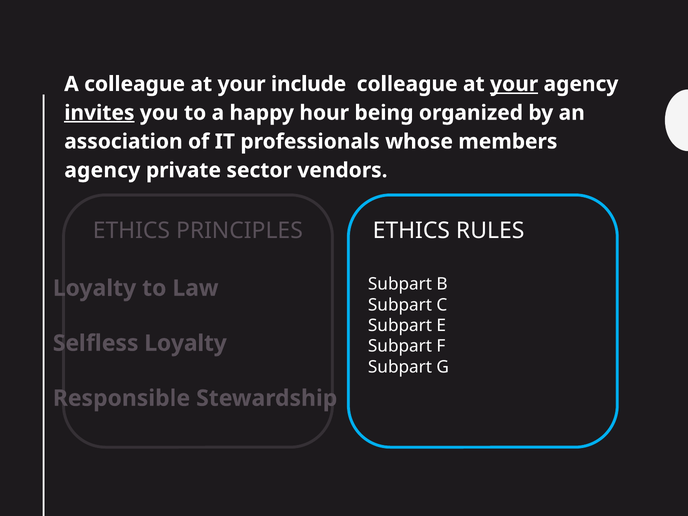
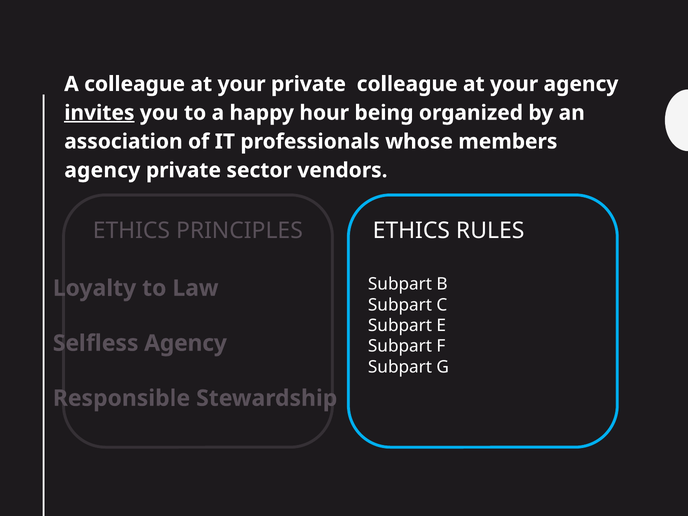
your include: include -> private (308, 84)
your underline: present -> none (514, 84)
Selfless Loyalty: Loyalty -> Agency (186, 343)
